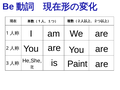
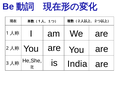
Paint: Paint -> India (77, 64)
